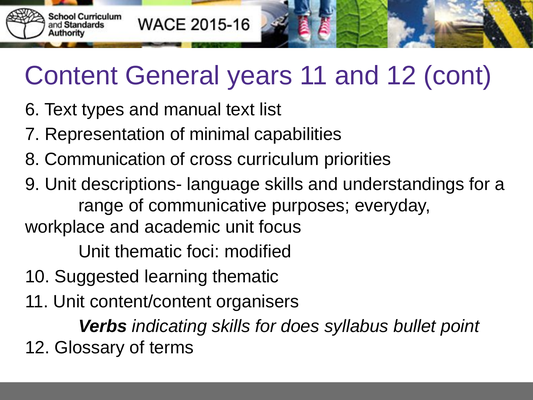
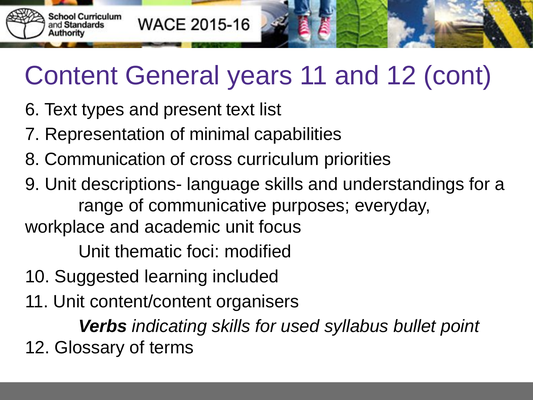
manual: manual -> present (193, 110)
learning thematic: thematic -> included (246, 276)
does: does -> used (300, 326)
